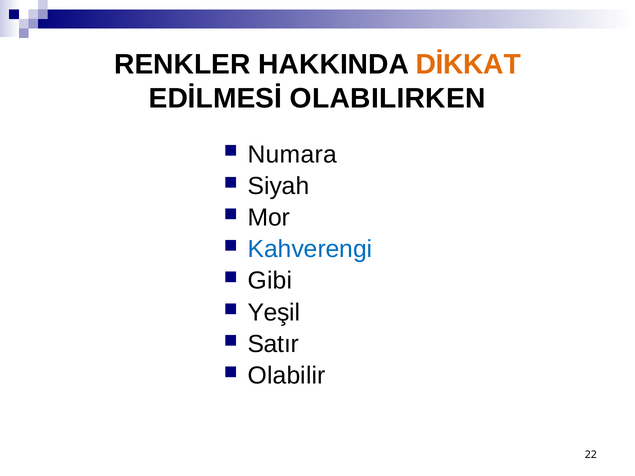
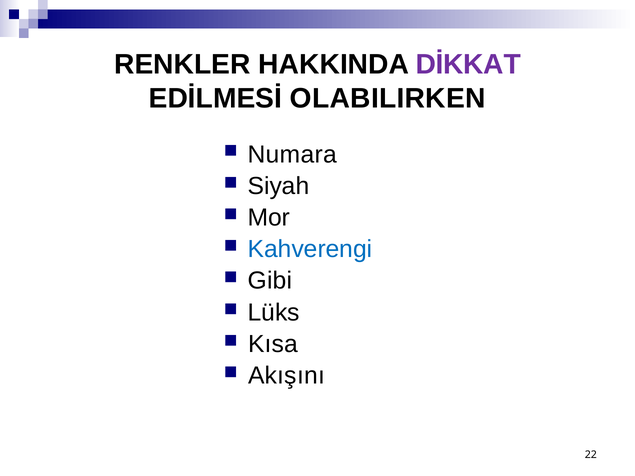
DİKKAT colour: orange -> purple (468, 64)
Yeşil: Yeşil -> Lüks (274, 313)
Satır: Satır -> Kısa (273, 344)
Olabilir: Olabilir -> Akışını (287, 376)
